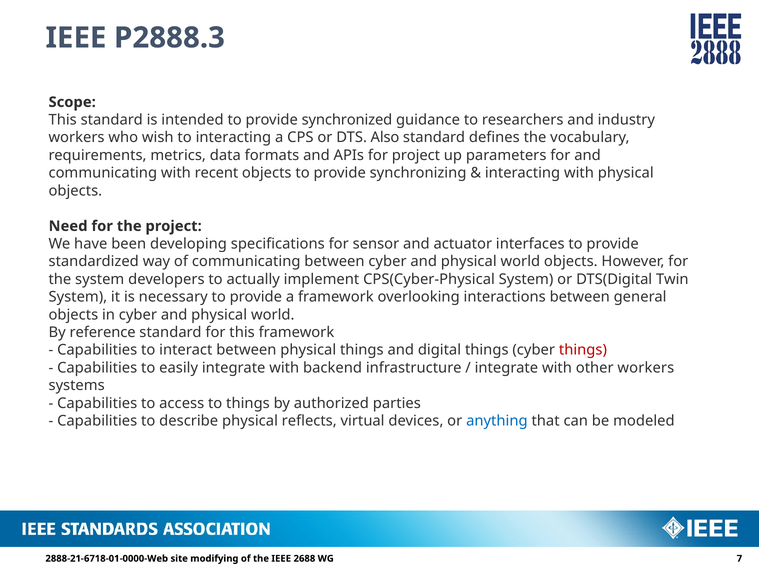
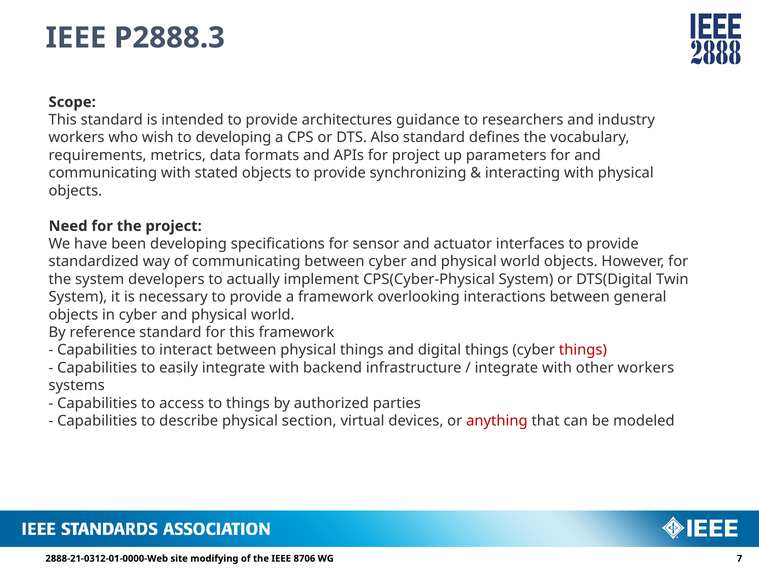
synchronized: synchronized -> architectures (347, 120)
to interacting: interacting -> developing (233, 138)
recent: recent -> stated (216, 173)
reflects: reflects -> section (309, 421)
anything colour: blue -> red (497, 421)
2888-21-6718-01-0000-Web: 2888-21-6718-01-0000-Web -> 2888-21-0312-01-0000-Web (107, 559)
2688: 2688 -> 8706 (304, 559)
